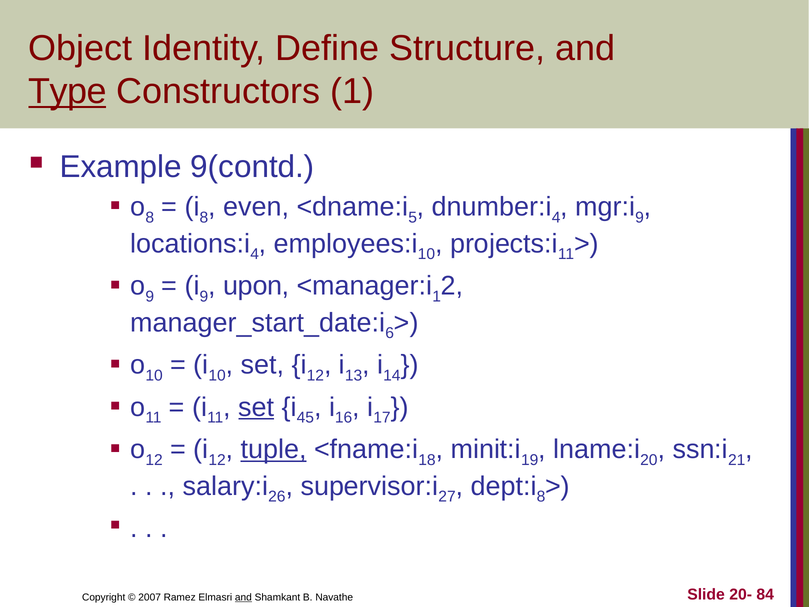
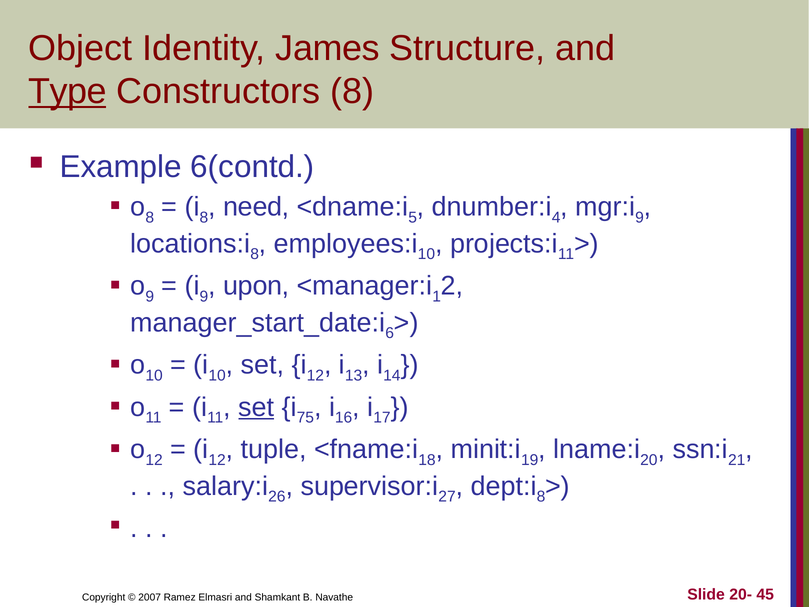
Define: Define -> James (328, 48)
Constructors 1: 1 -> 8 (352, 91)
9(contd: 9(contd -> 6(contd (252, 167)
even: even -> need (256, 207)
4: 4 -> 8 (255, 254)
45: 45 -> 75 (305, 418)
tuple underline: present -> none (274, 449)
and underline: present -> none (243, 597)
84: 84 -> 45 (765, 594)
